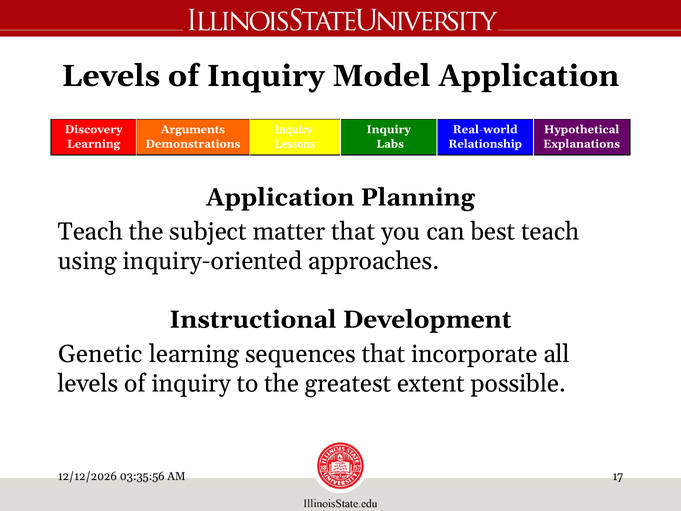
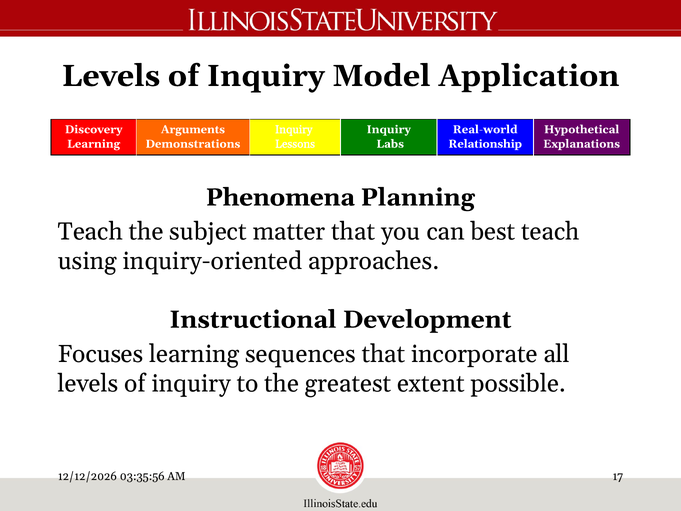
Application: Application -> Phenomena (280, 197)
Genetic: Genetic -> Focuses (101, 354)
